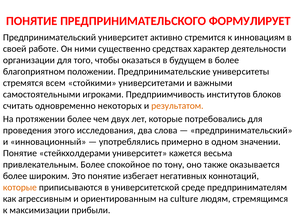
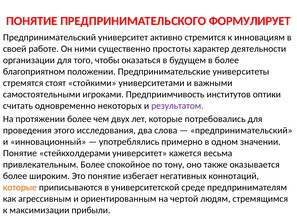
средствах: средствах -> простоты (172, 49)
всем: всем -> стоят (56, 83)
блоков: блоков -> оптики (267, 94)
результатом colour: orange -> purple (177, 106)
culture: culture -> чертой (184, 199)
